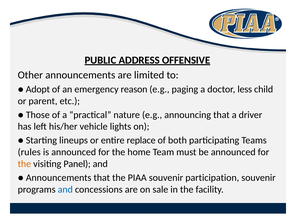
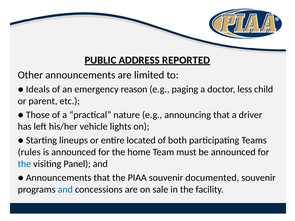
OFFENSIVE: OFFENSIVE -> REPORTED (186, 60)
Adopt: Adopt -> Ideals (38, 89)
replace: replace -> located (141, 140)
the colour: orange -> blue (24, 164)
participation: participation -> documented (212, 178)
